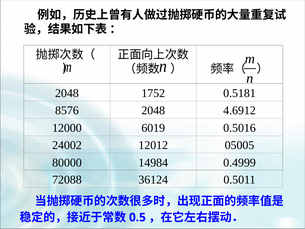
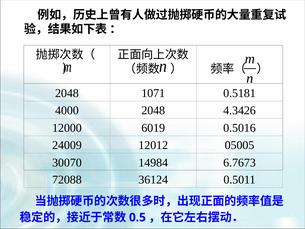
1752: 1752 -> 1071 (153, 93)
8576: 8576 -> 4000 (67, 110)
4.6912: 4.6912 -> 4.3426 (240, 110)
24002: 24002 -> 24009 (67, 145)
80000: 80000 -> 30070 (67, 163)
0.4999: 0.4999 -> 6.7673 (240, 163)
